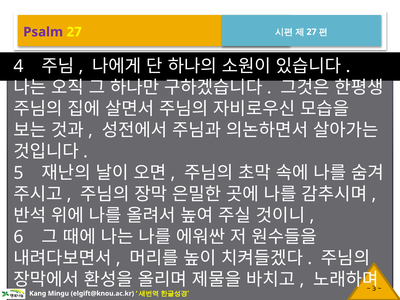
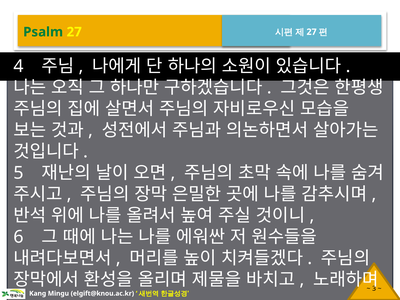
Psalm colour: purple -> green (43, 32)
